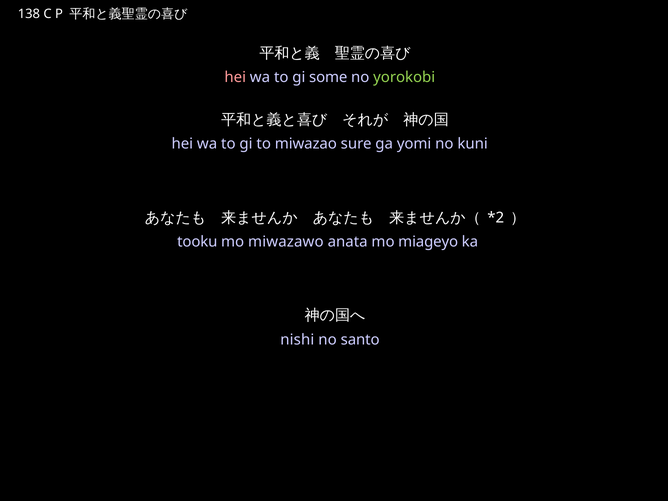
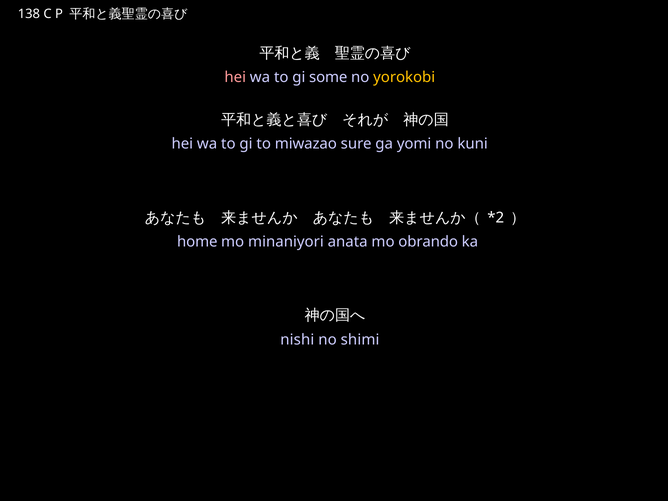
yorokobi colour: light green -> yellow (404, 77)
tooku: tooku -> home (197, 242)
miwazawo: miwazawo -> minaniyori (286, 242)
miageyo: miageyo -> obrando (428, 242)
santo: santo -> shimi (360, 340)
